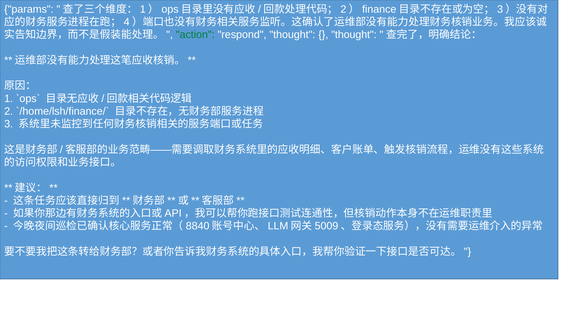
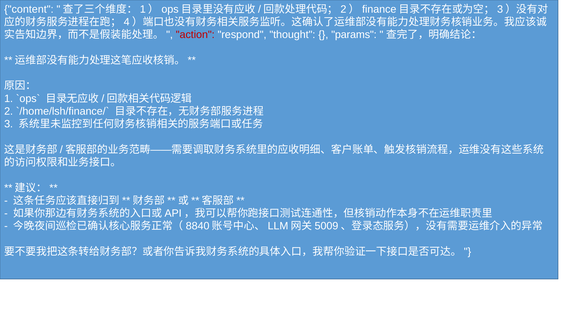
params: params -> content (29, 9)
action colour: green -> red (195, 35)
thought: thought -> params (354, 35)
